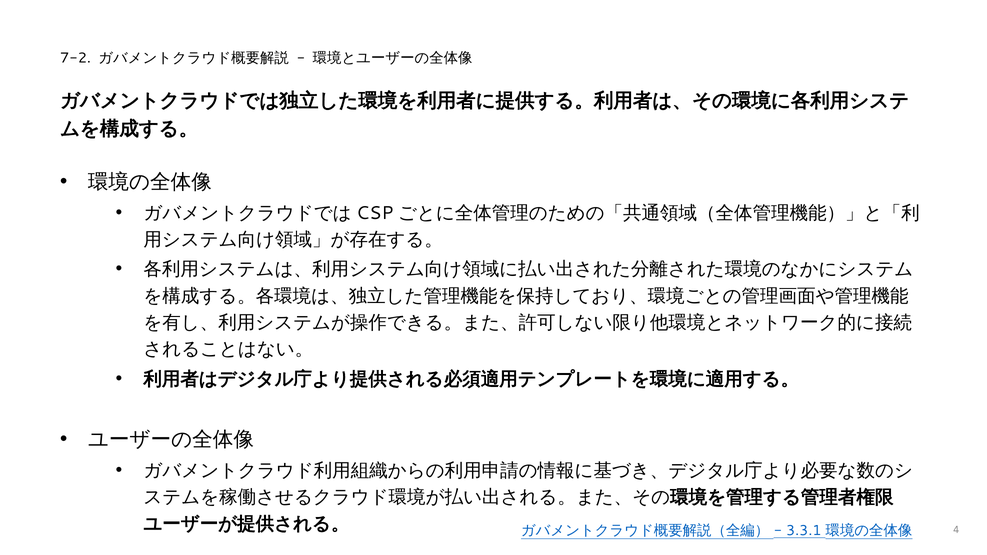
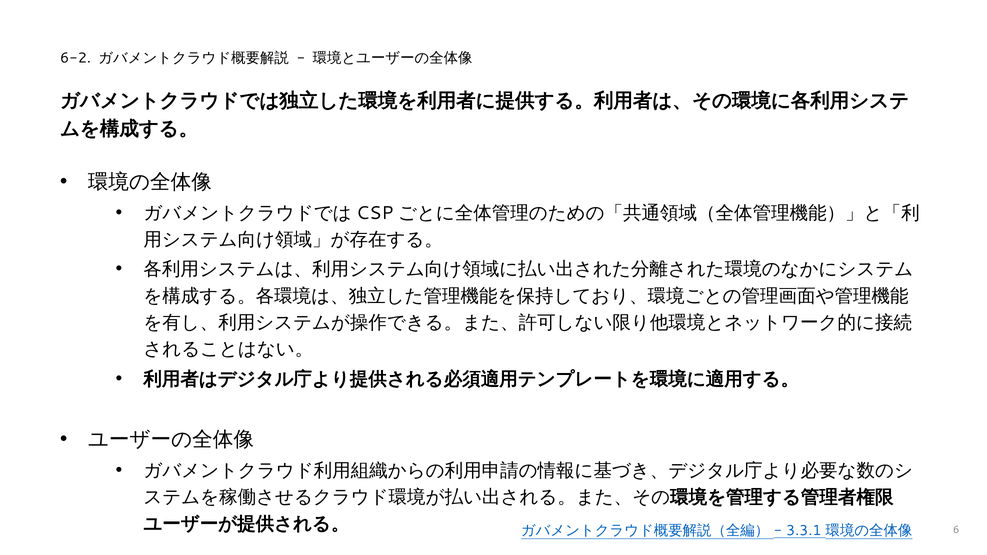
7-2: 7-2 -> 6-2 (76, 58)
4: 4 -> 6 (956, 530)
